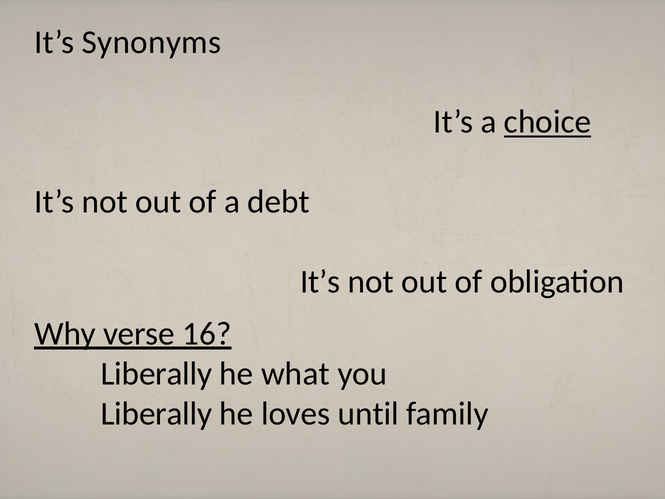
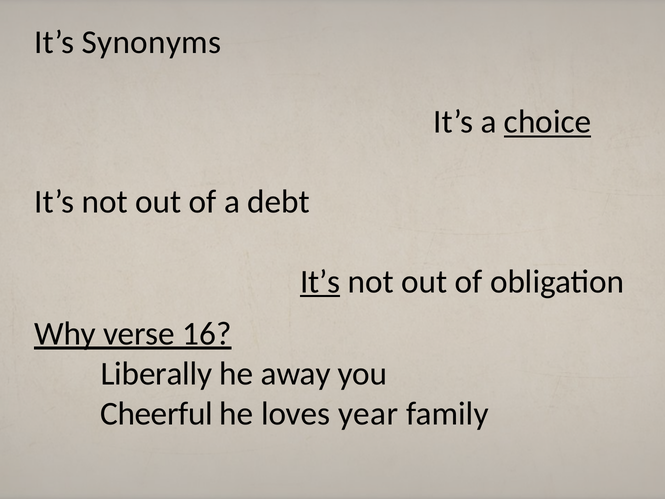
It’s underline: none -> present (320, 282)
what: what -> away (296, 374)
Liberally: Liberally -> Cheerful (157, 413)
until: until -> year (368, 413)
